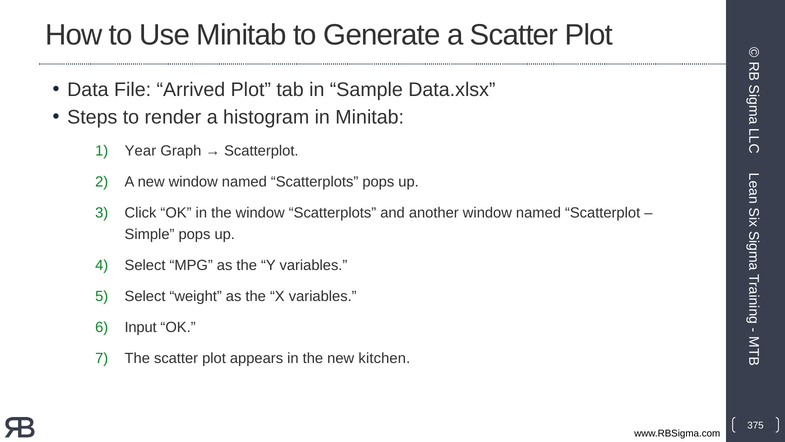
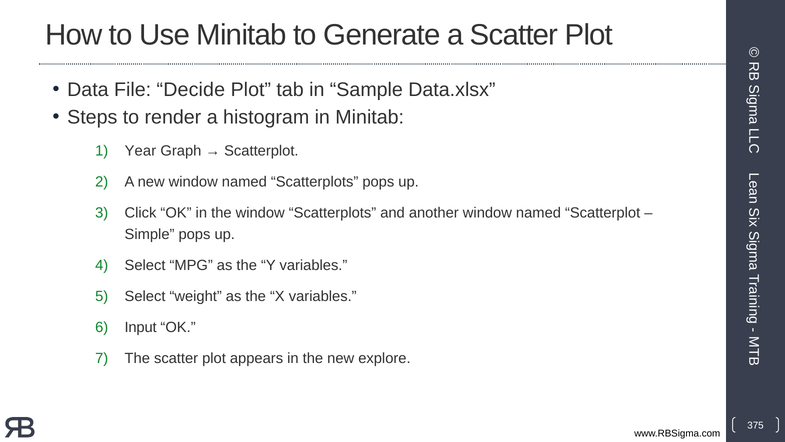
Arrived: Arrived -> Decide (191, 90)
kitchen: kitchen -> explore (384, 358)
